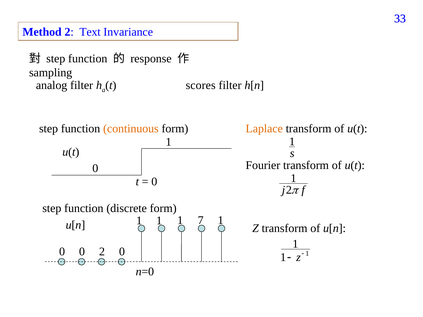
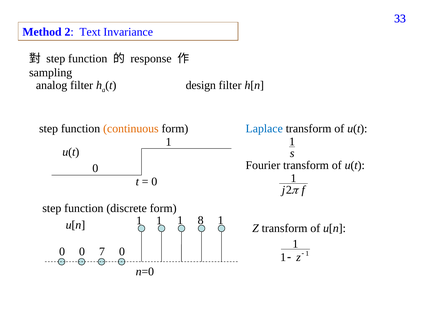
scores: scores -> design (201, 85)
Laplace colour: orange -> blue (264, 129)
7: 7 -> 8 (201, 220)
0 2: 2 -> 7 (102, 252)
